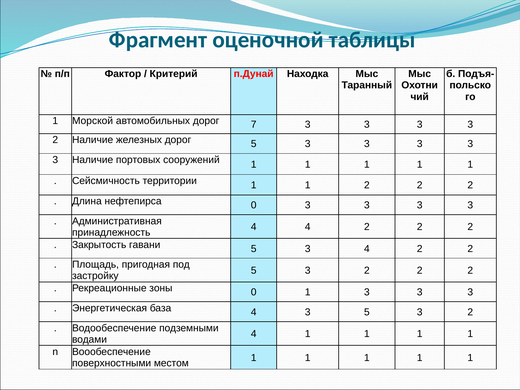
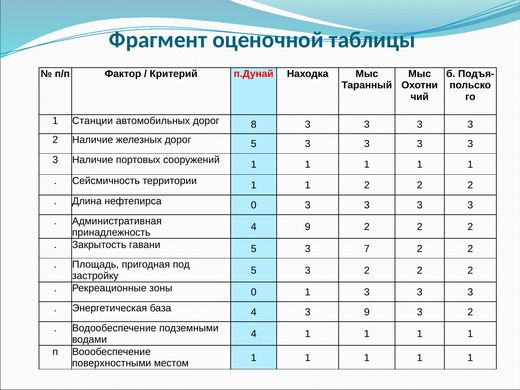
Морской: Морской -> Станции (93, 121)
7: 7 -> 8 (254, 125)
4 4: 4 -> 9 (308, 227)
3 4: 4 -> 7 (367, 249)
3 5: 5 -> 9 (367, 312)
